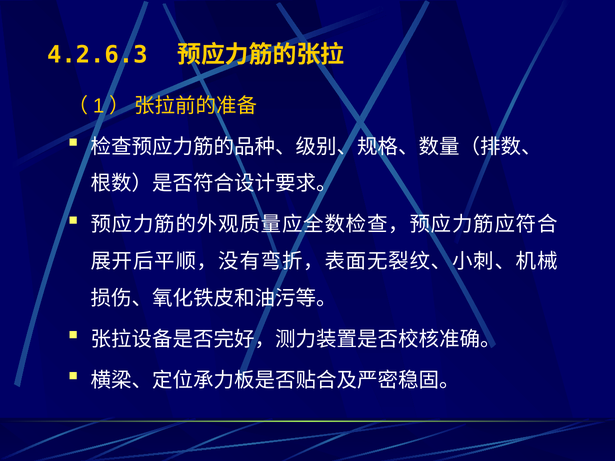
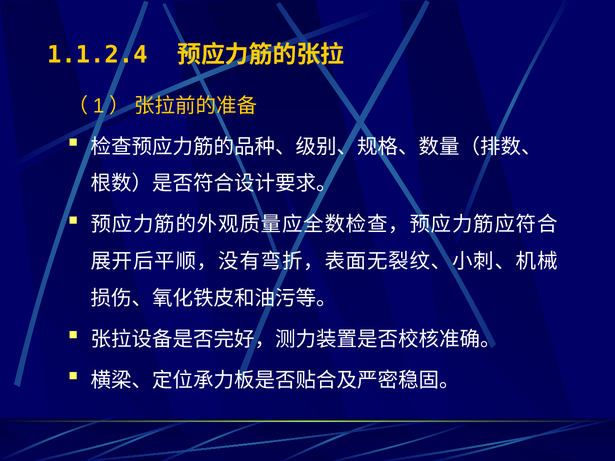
4.2.6.3: 4.2.6.3 -> 1.1.2.4 (97, 55)
